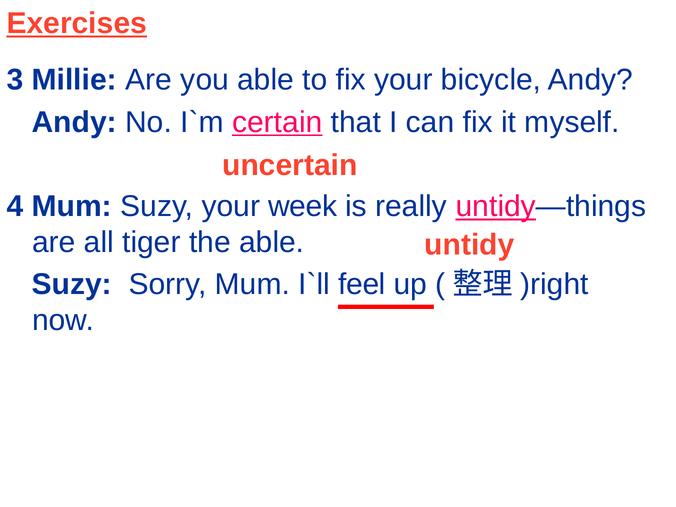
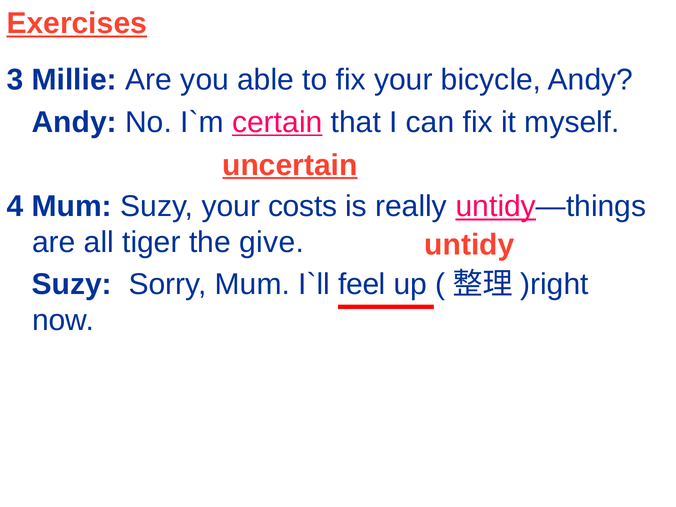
uncertain underline: none -> present (290, 165)
week: week -> costs (303, 206)
the able: able -> give (272, 242)
